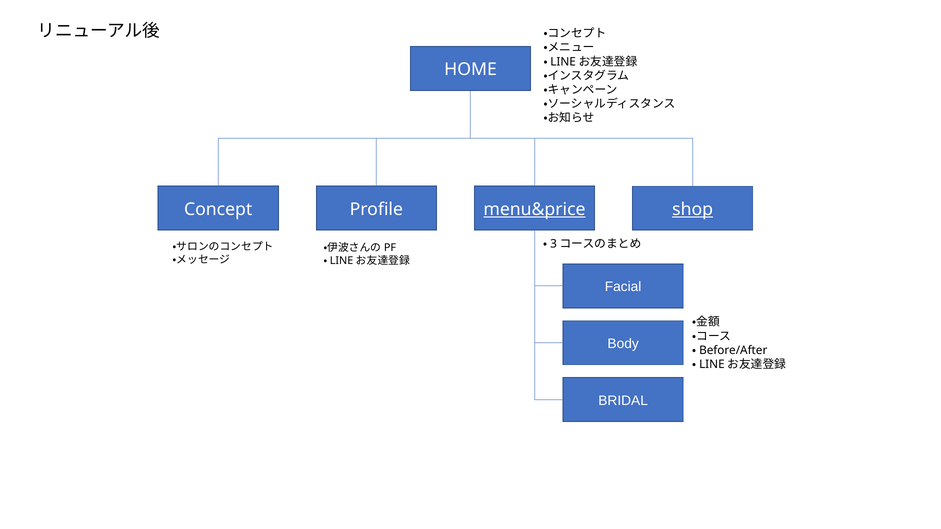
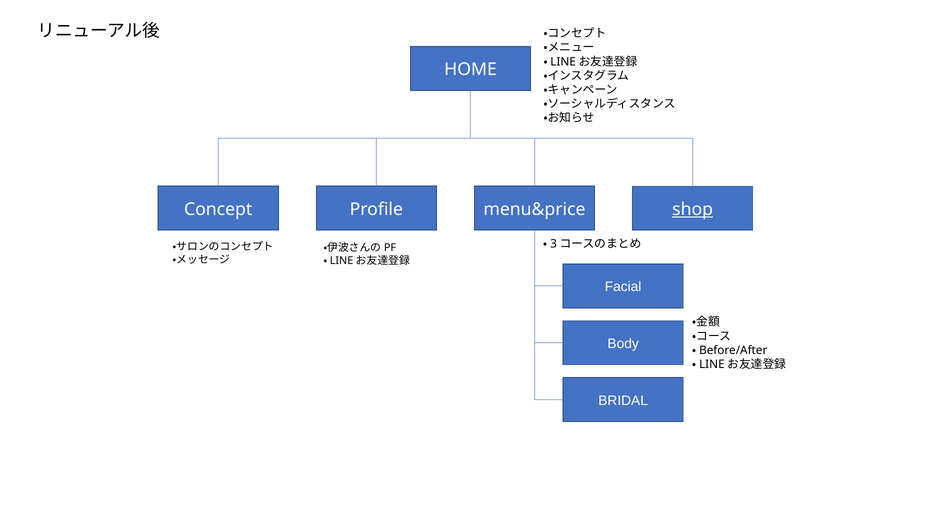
menu&price underline: present -> none (534, 210)
